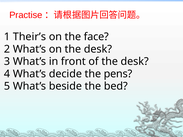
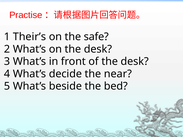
face: face -> safe (96, 37)
pens: pens -> near (118, 74)
